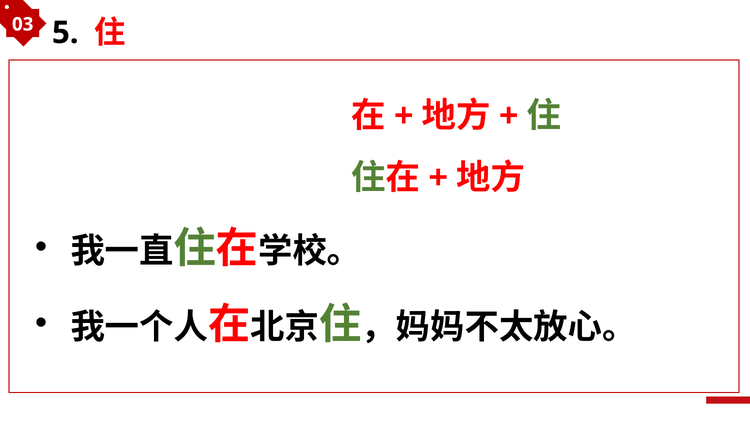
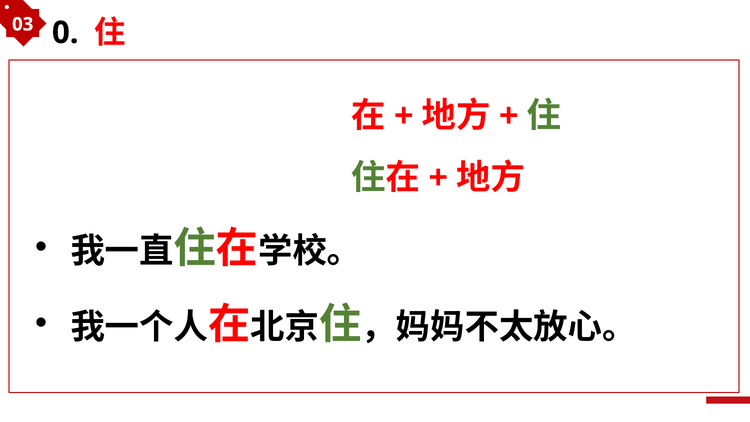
5: 5 -> 0 (65, 33)
